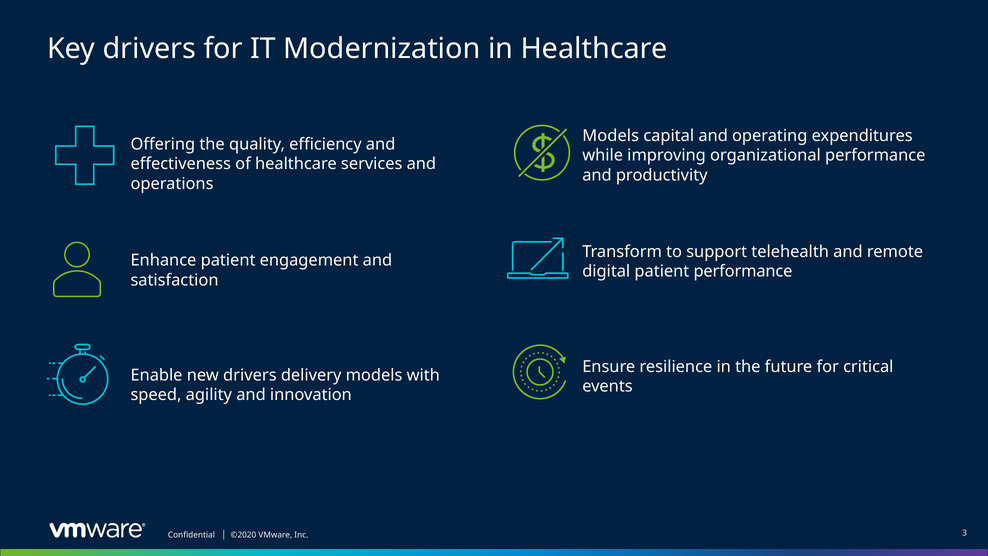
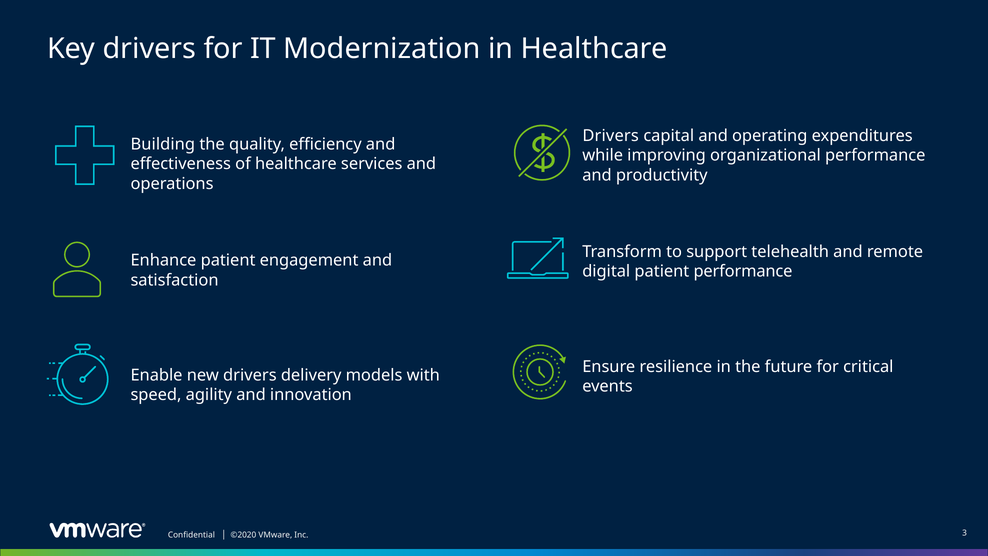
Models: Models -> Drivers (611, 136)
Offering: Offering -> Building (163, 144)
